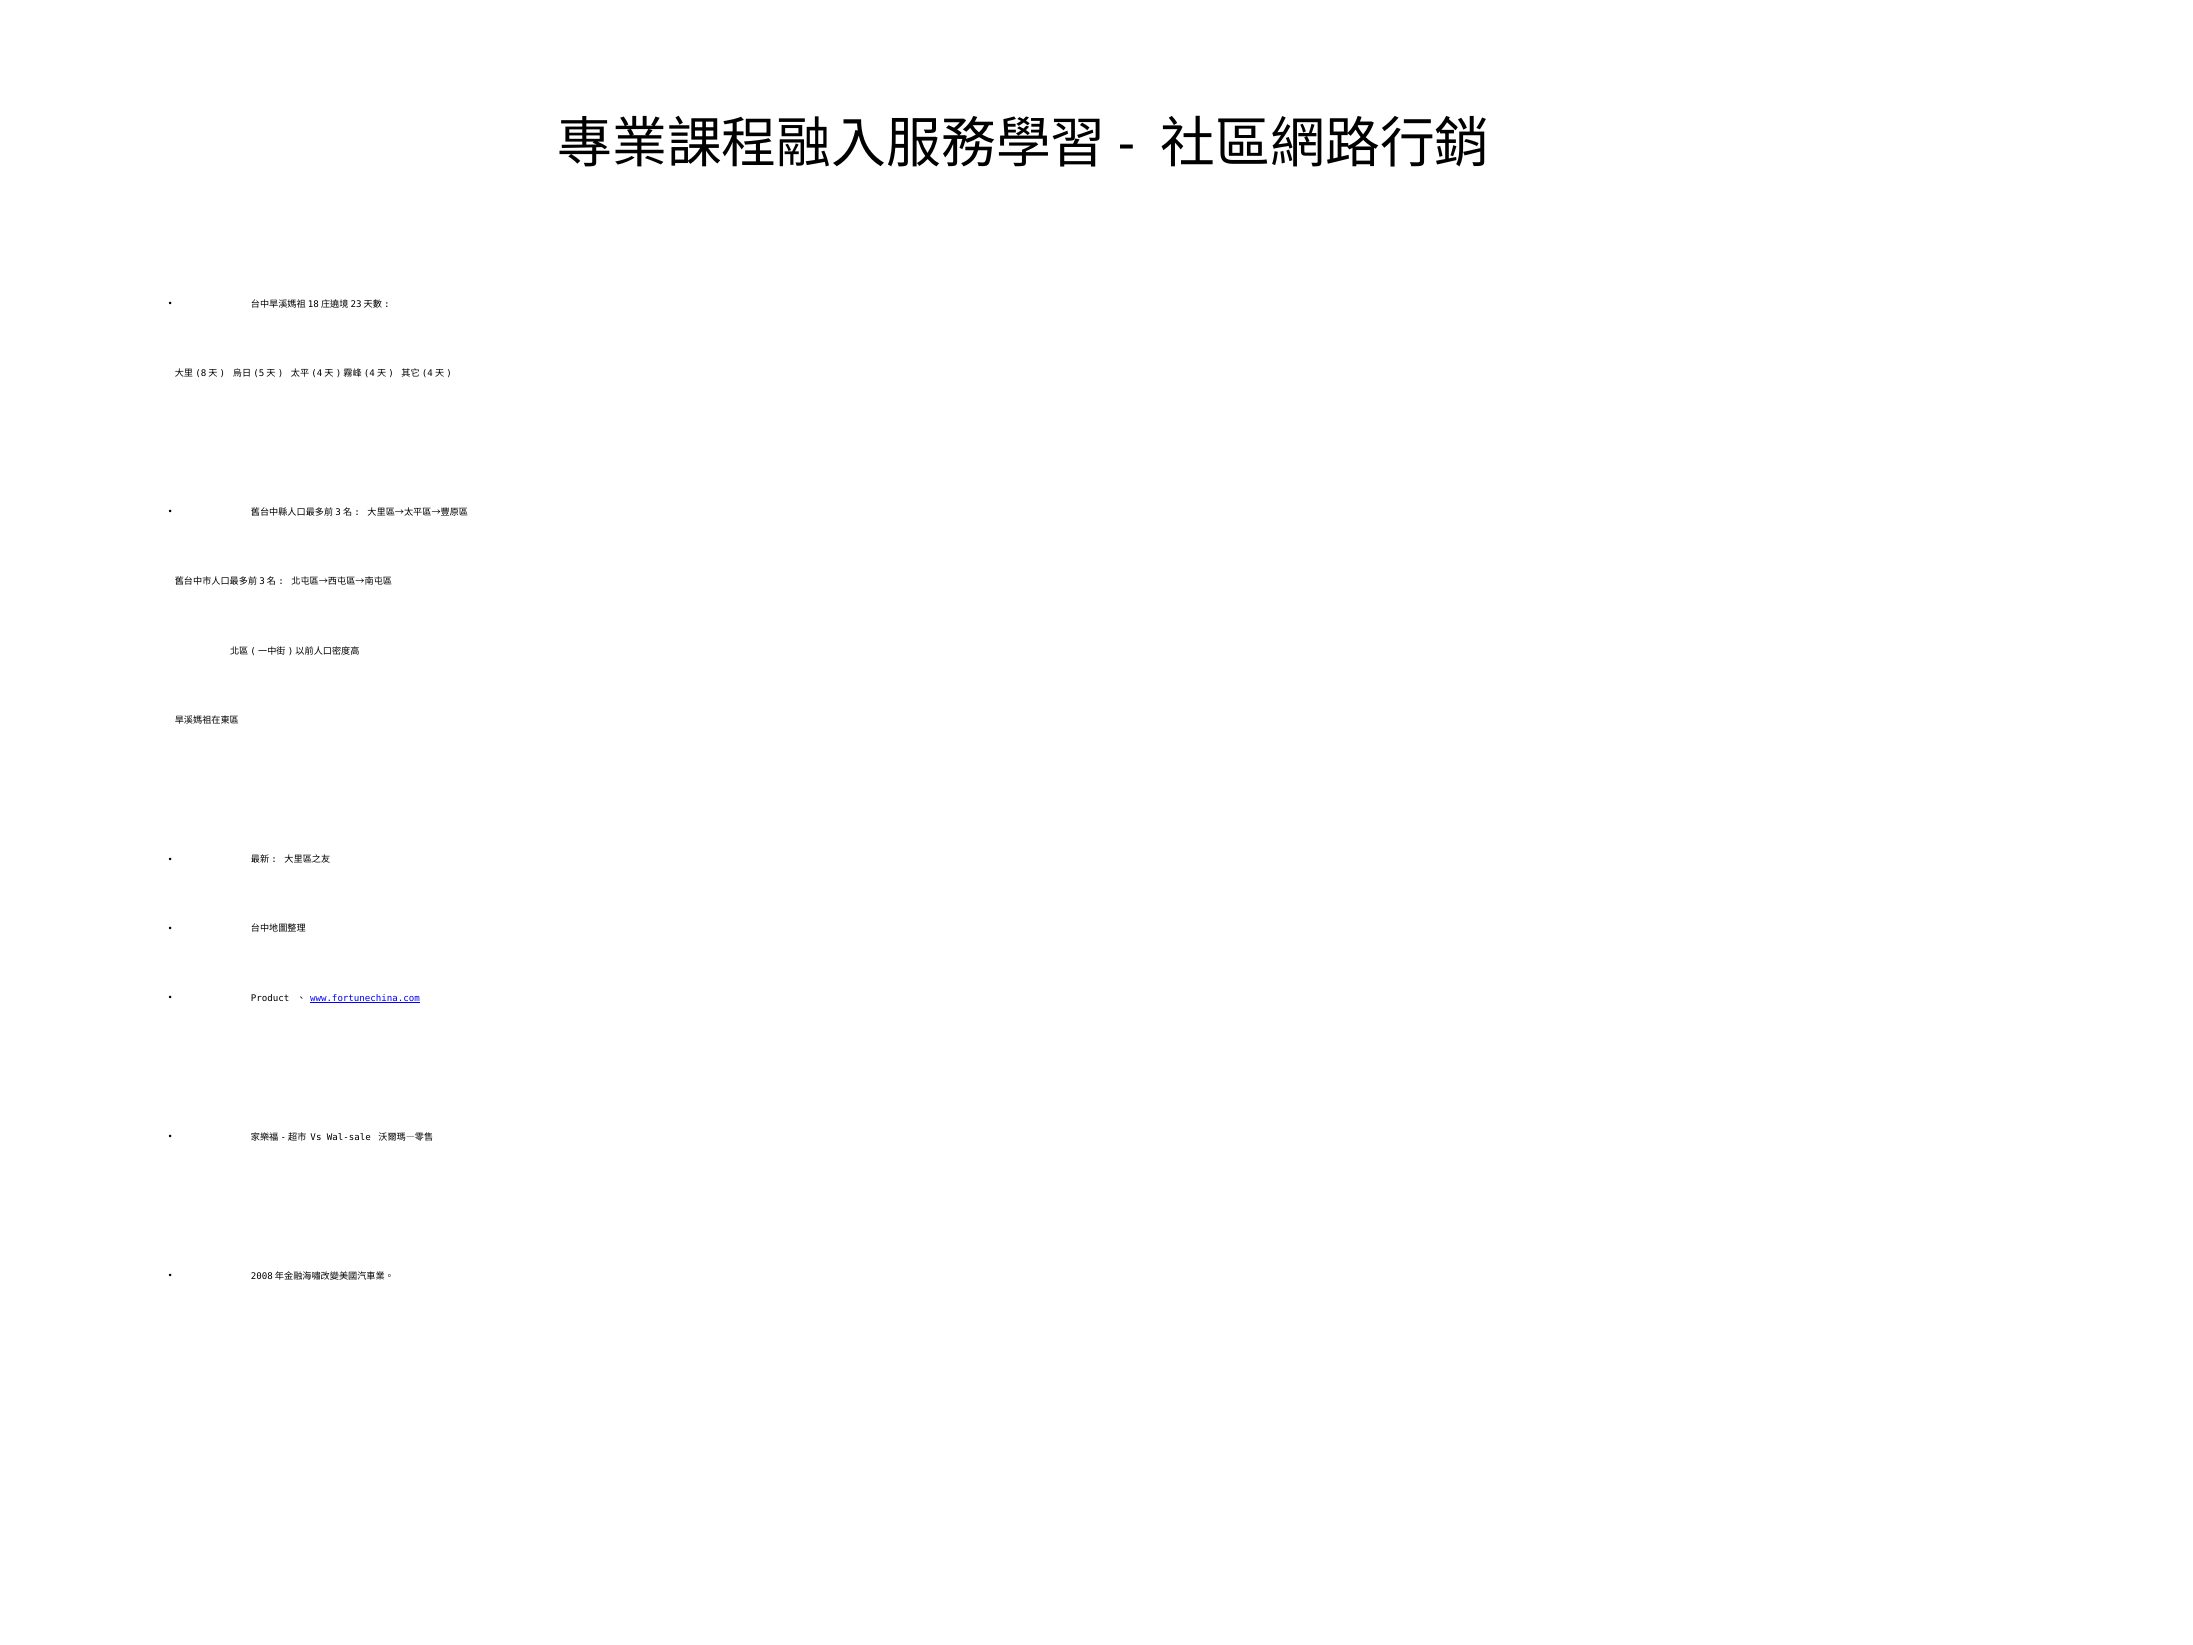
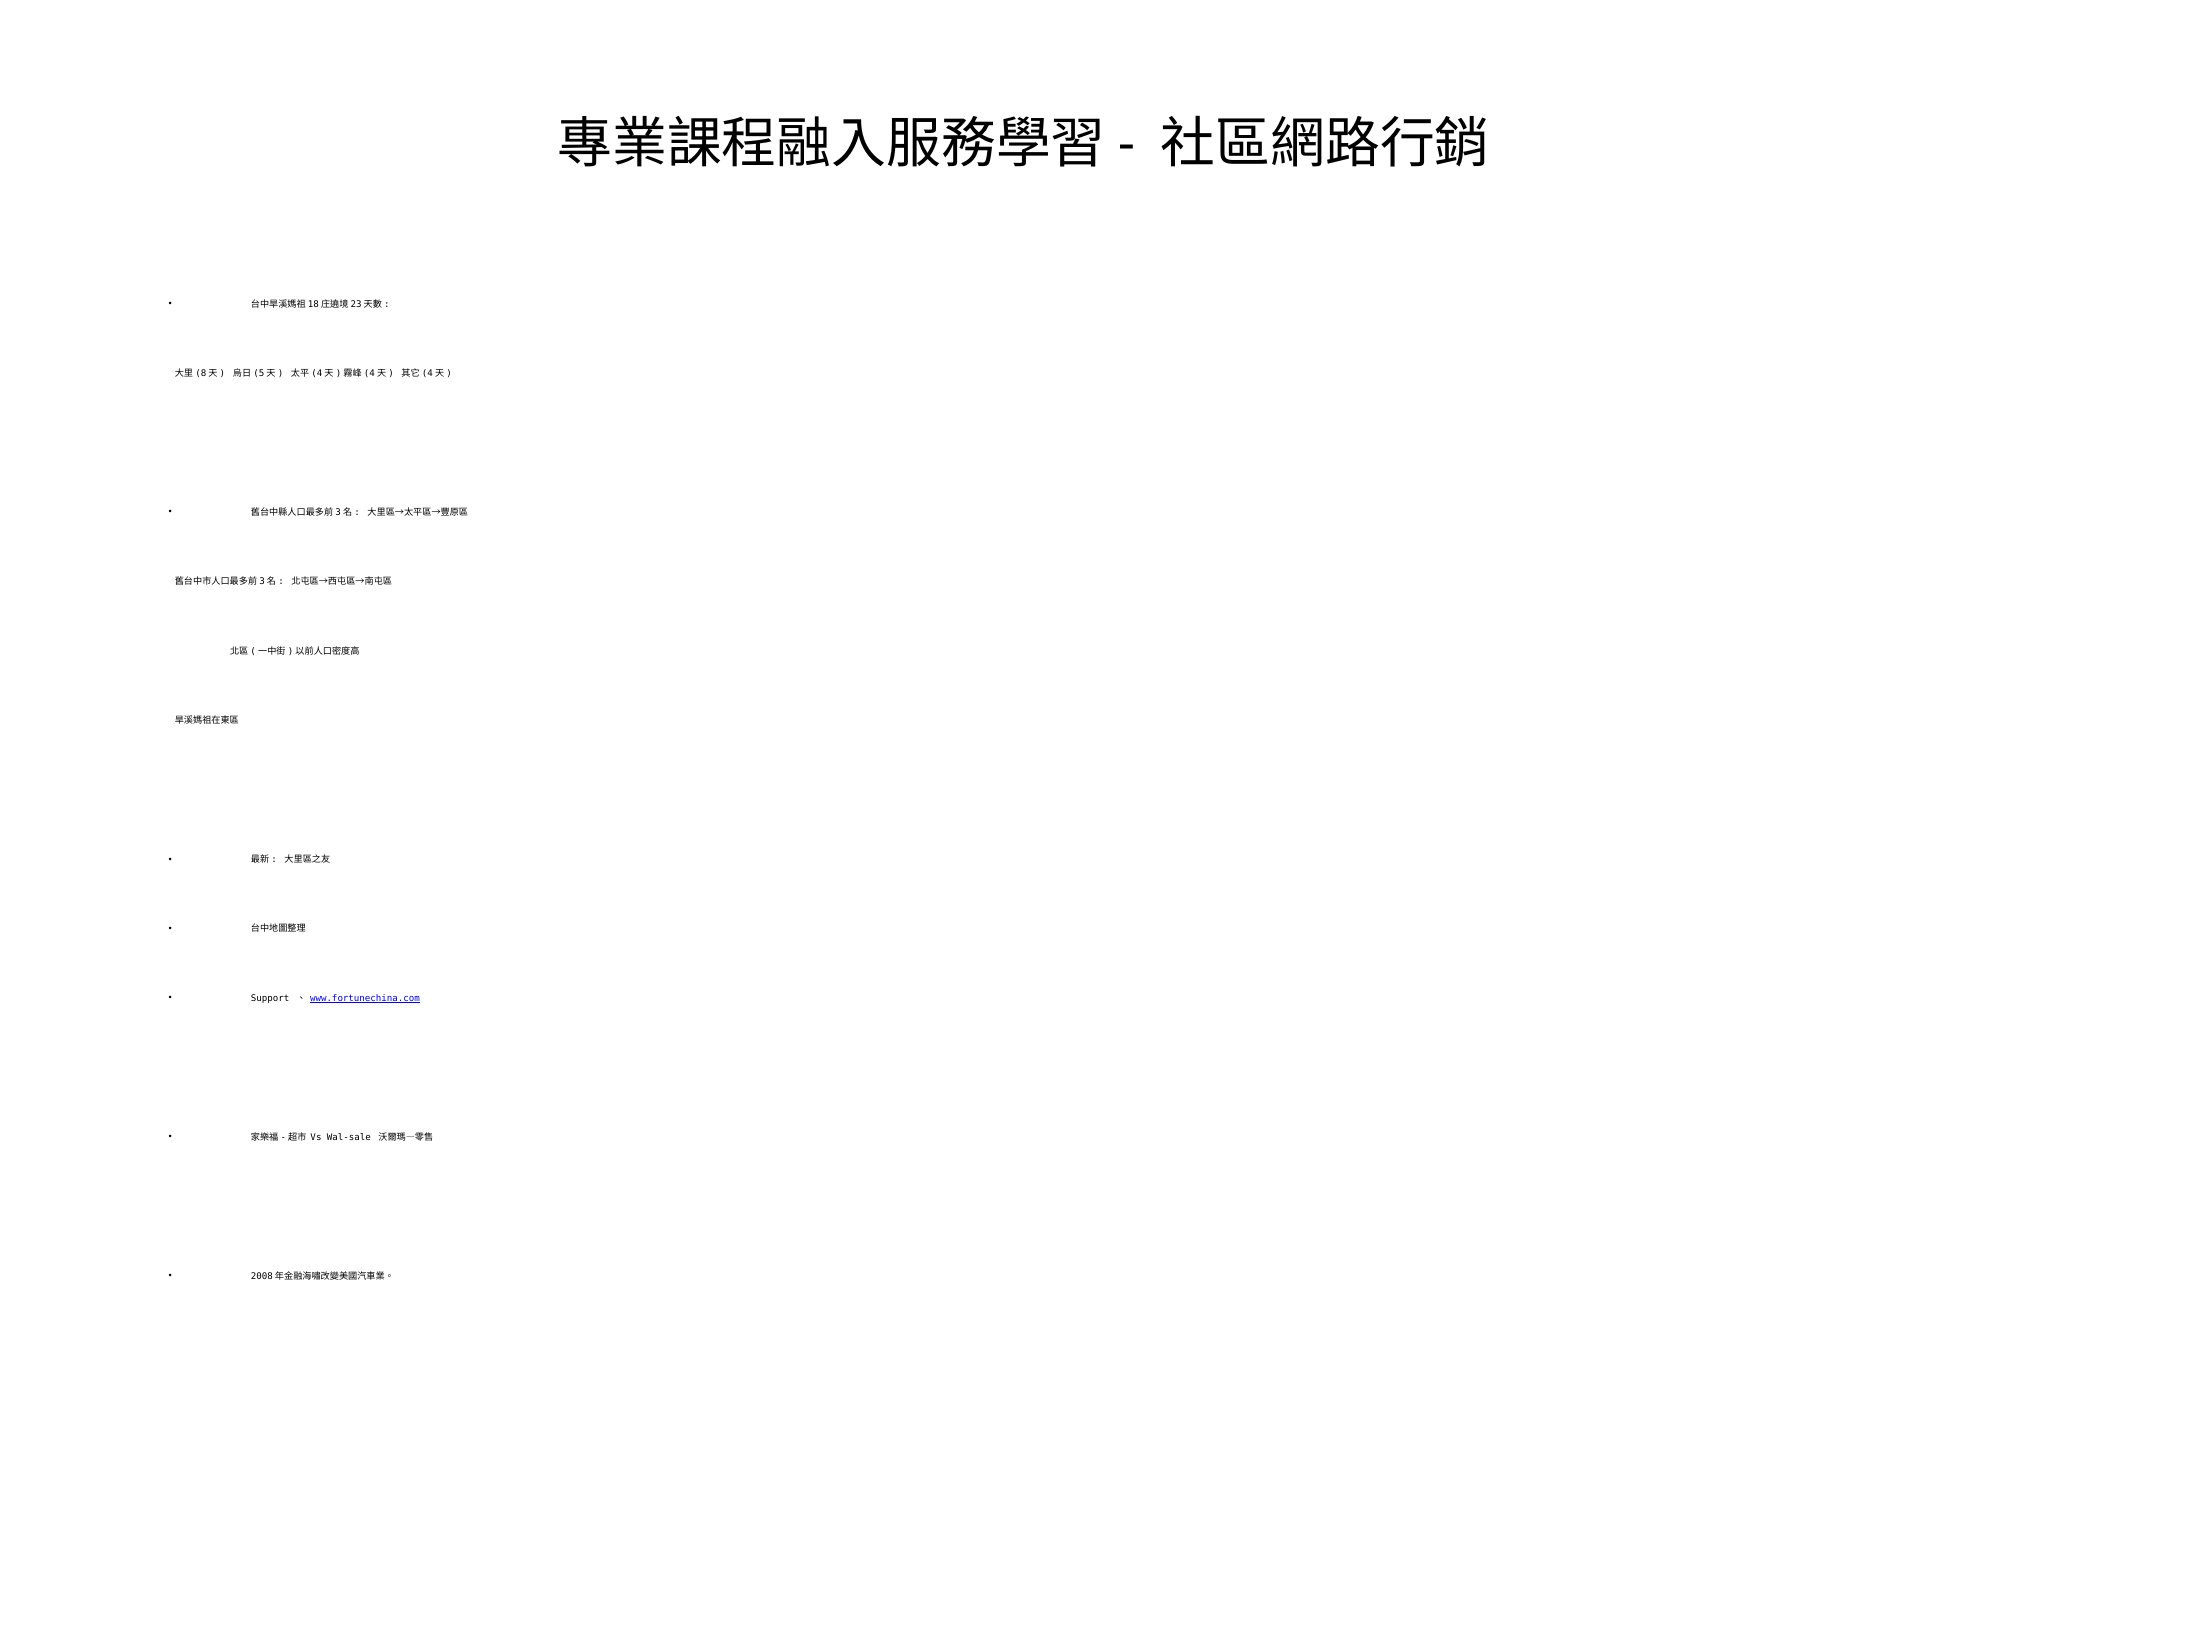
Product: Product -> Support (270, 998)
